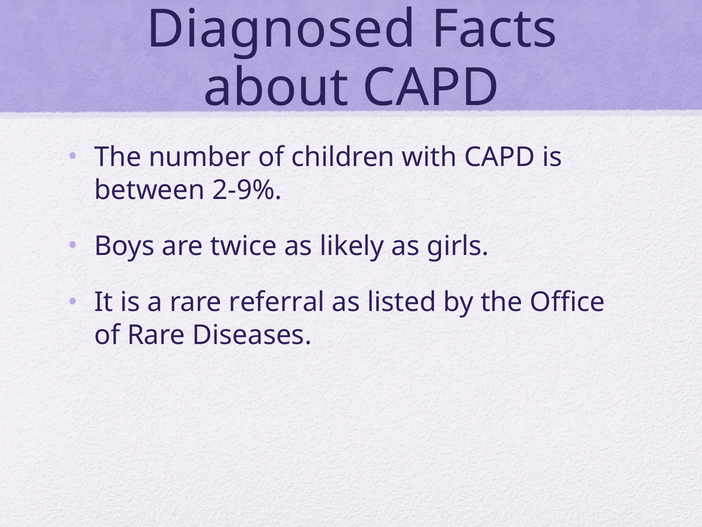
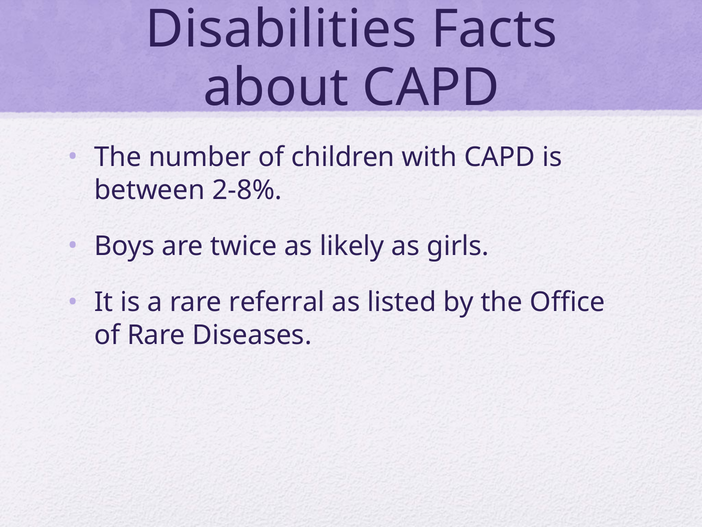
Diagnosed: Diagnosed -> Disabilities (281, 29)
2-9%: 2-9% -> 2-8% (247, 190)
